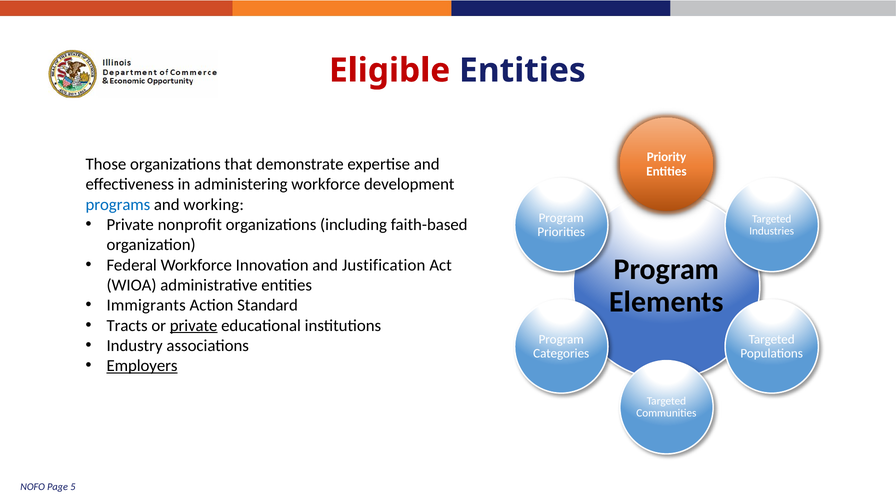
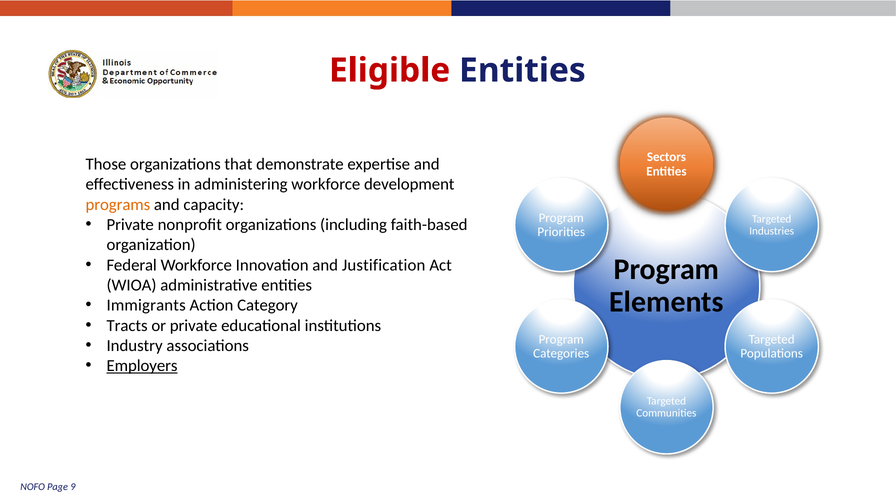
Priority: Priority -> Sectors (666, 157)
programs colour: blue -> orange (118, 205)
working: working -> capacity (214, 205)
Standard: Standard -> Category (268, 305)
private underline: present -> none (194, 325)
Page 5: 5 -> 9 (73, 487)
